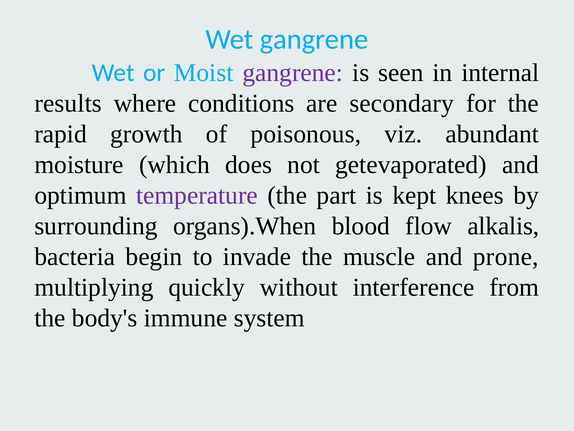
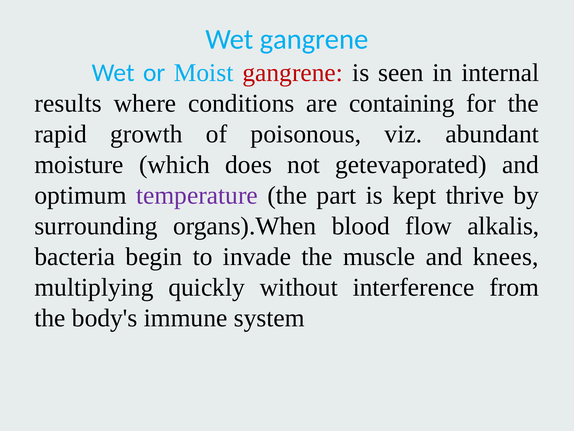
gangrene colour: purple -> red (293, 73)
secondary: secondary -> containing (402, 103)
knees: knees -> thrive (475, 195)
prone: prone -> knees (506, 256)
